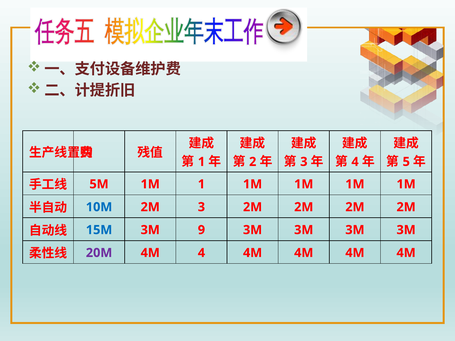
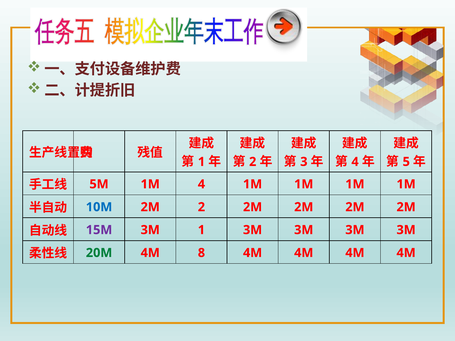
1M 1: 1 -> 4 (201, 184)
2M 3: 3 -> 2 (201, 207)
15M colour: blue -> purple (99, 230)
3M 9: 9 -> 1 (201, 230)
20M colour: purple -> green (99, 253)
4M 4: 4 -> 8 (201, 253)
